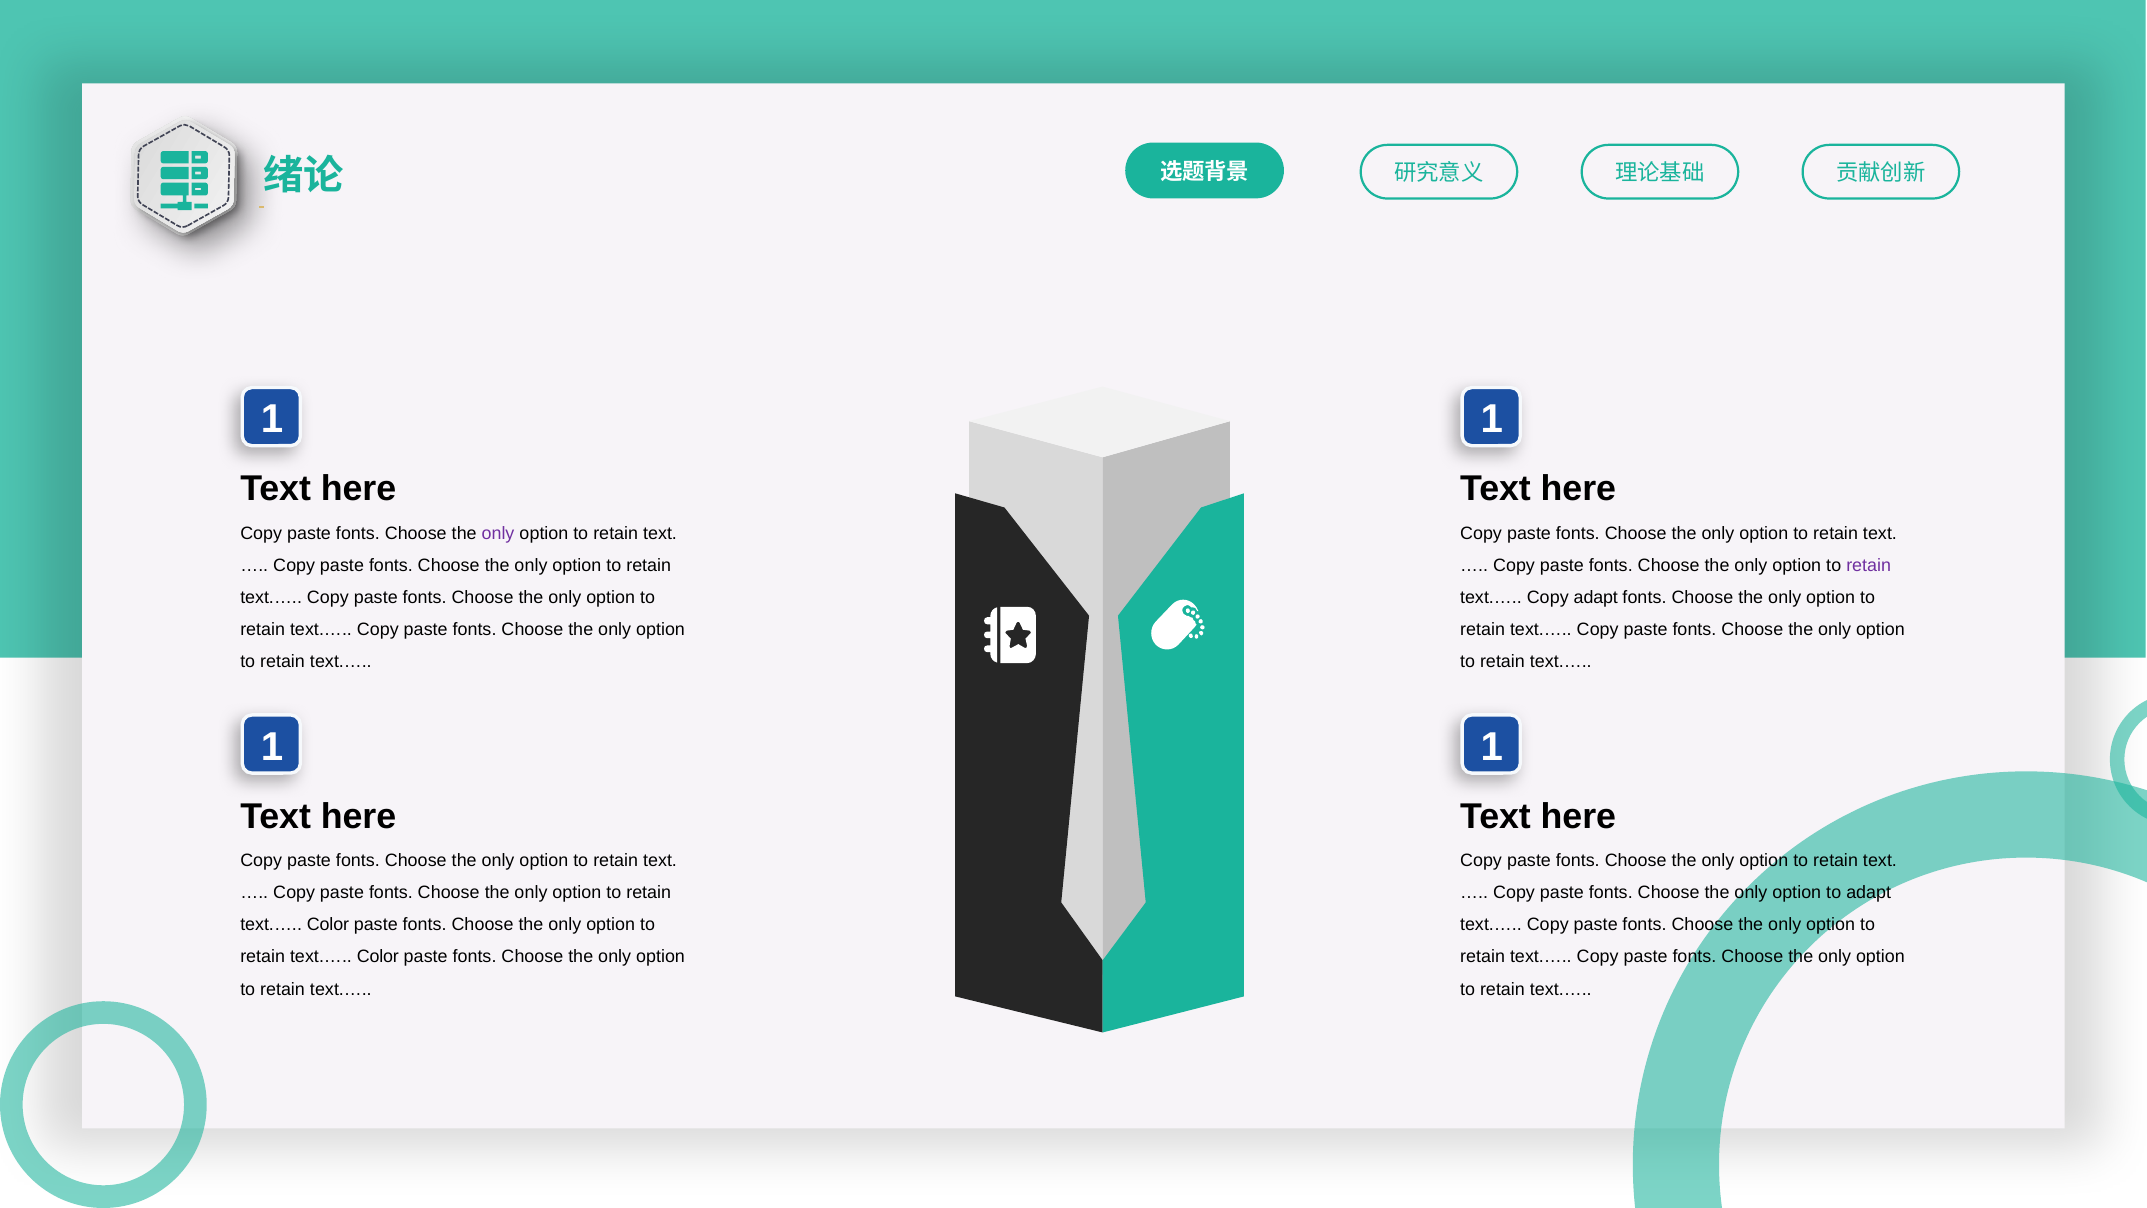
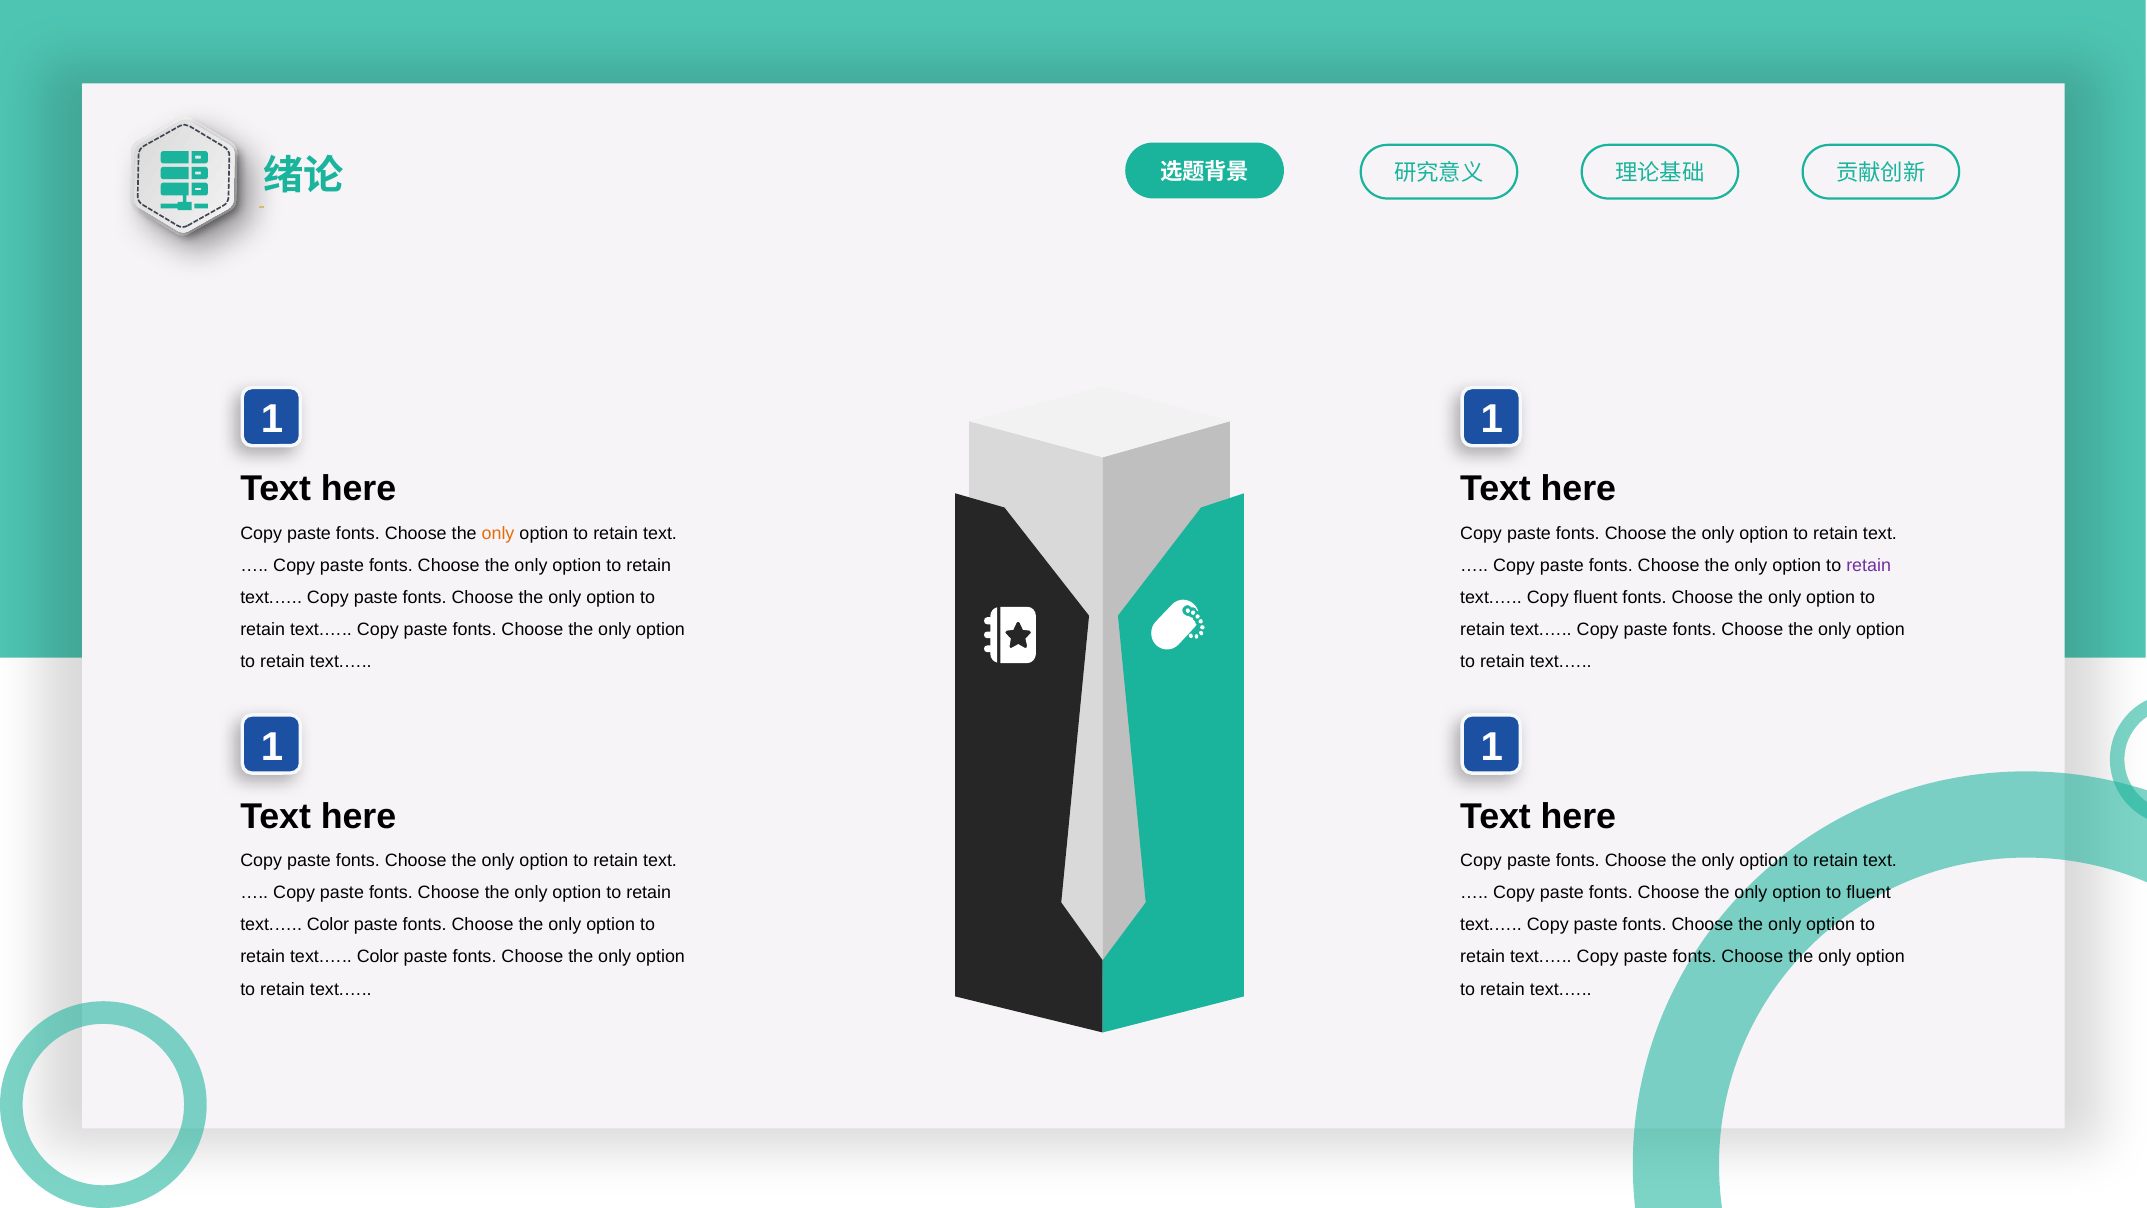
only colour: purple -> orange (498, 533)
Copy adapt: adapt -> fluent (1596, 597)
to adapt: adapt -> fluent (1869, 892)
